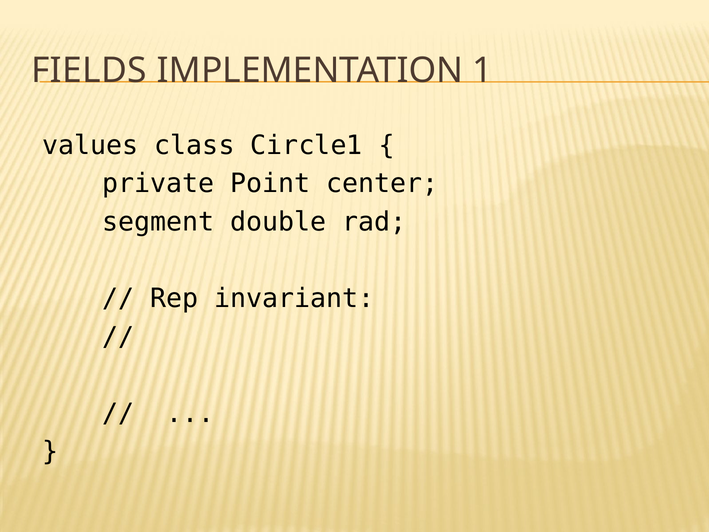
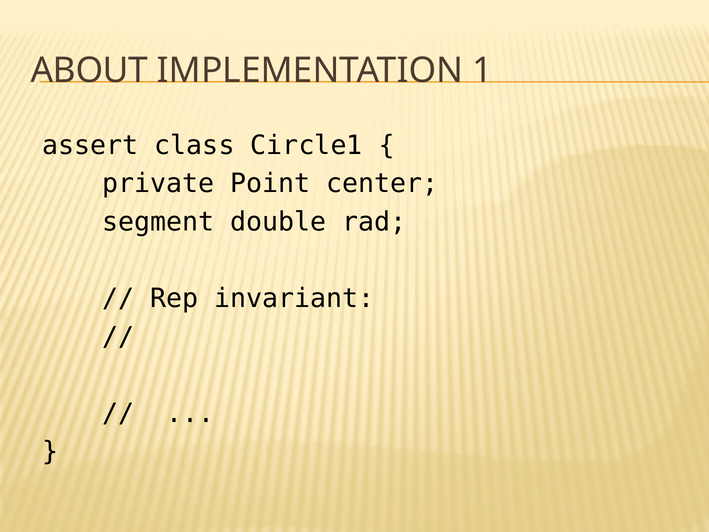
FIELDS: FIELDS -> ABOUT (89, 70)
values: values -> assert (90, 145)
